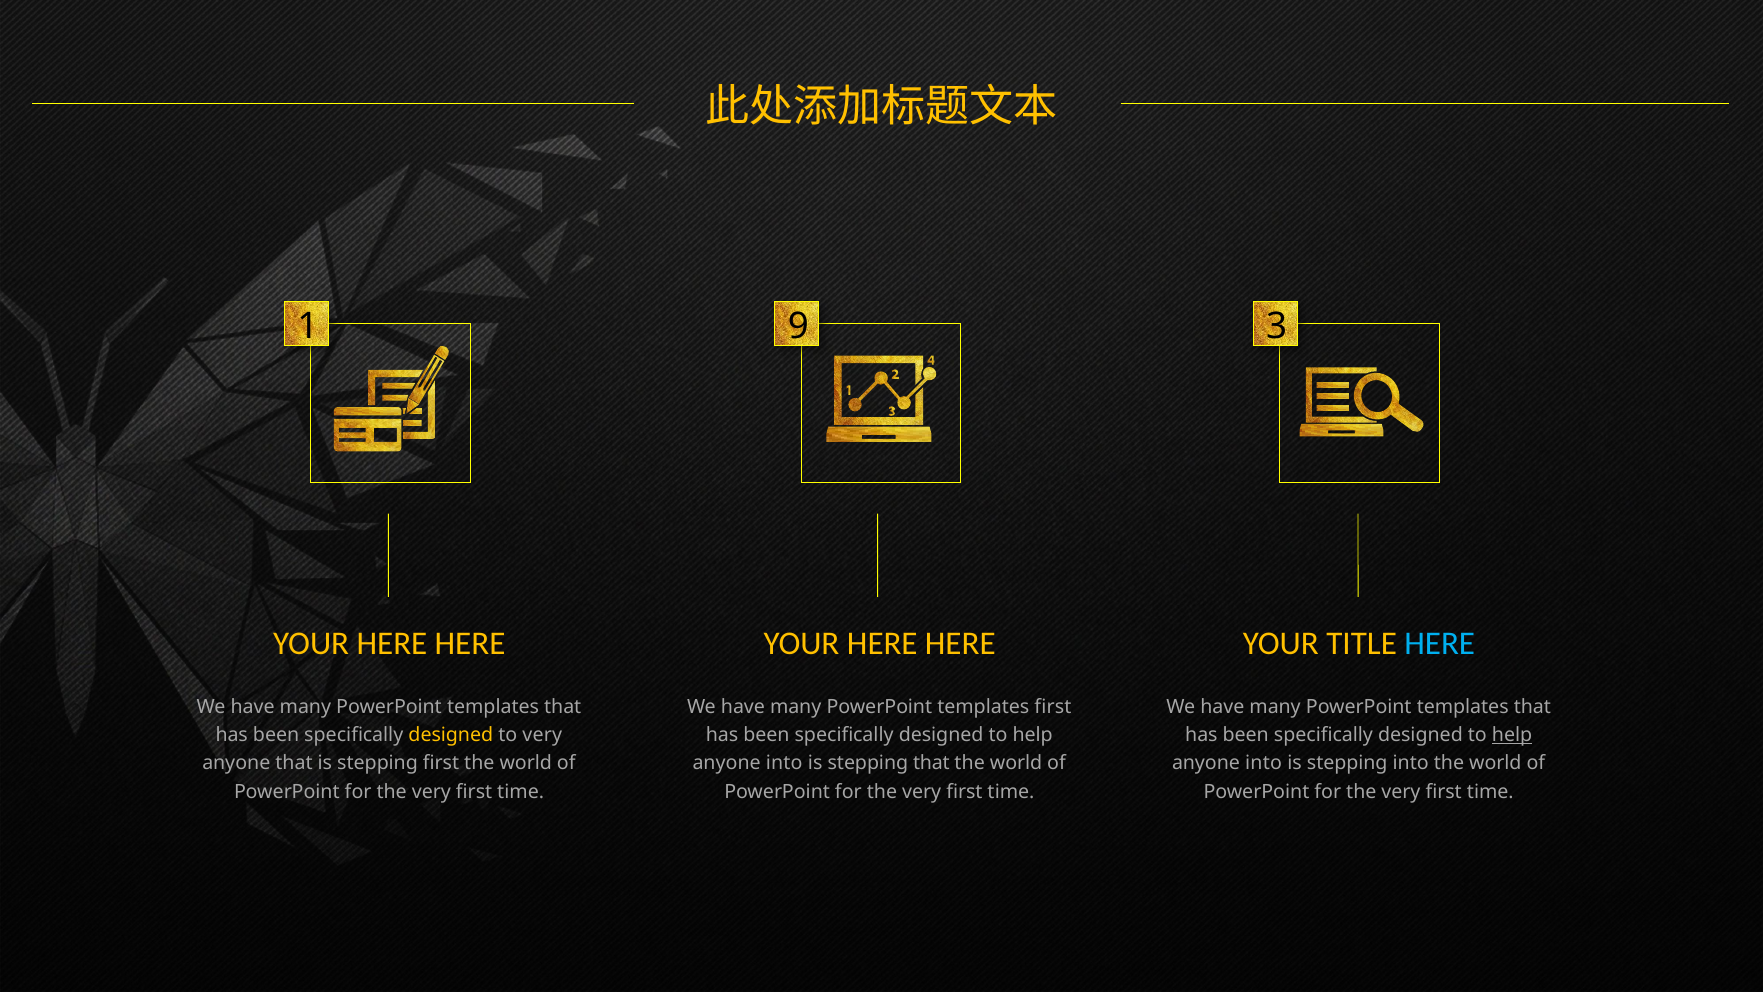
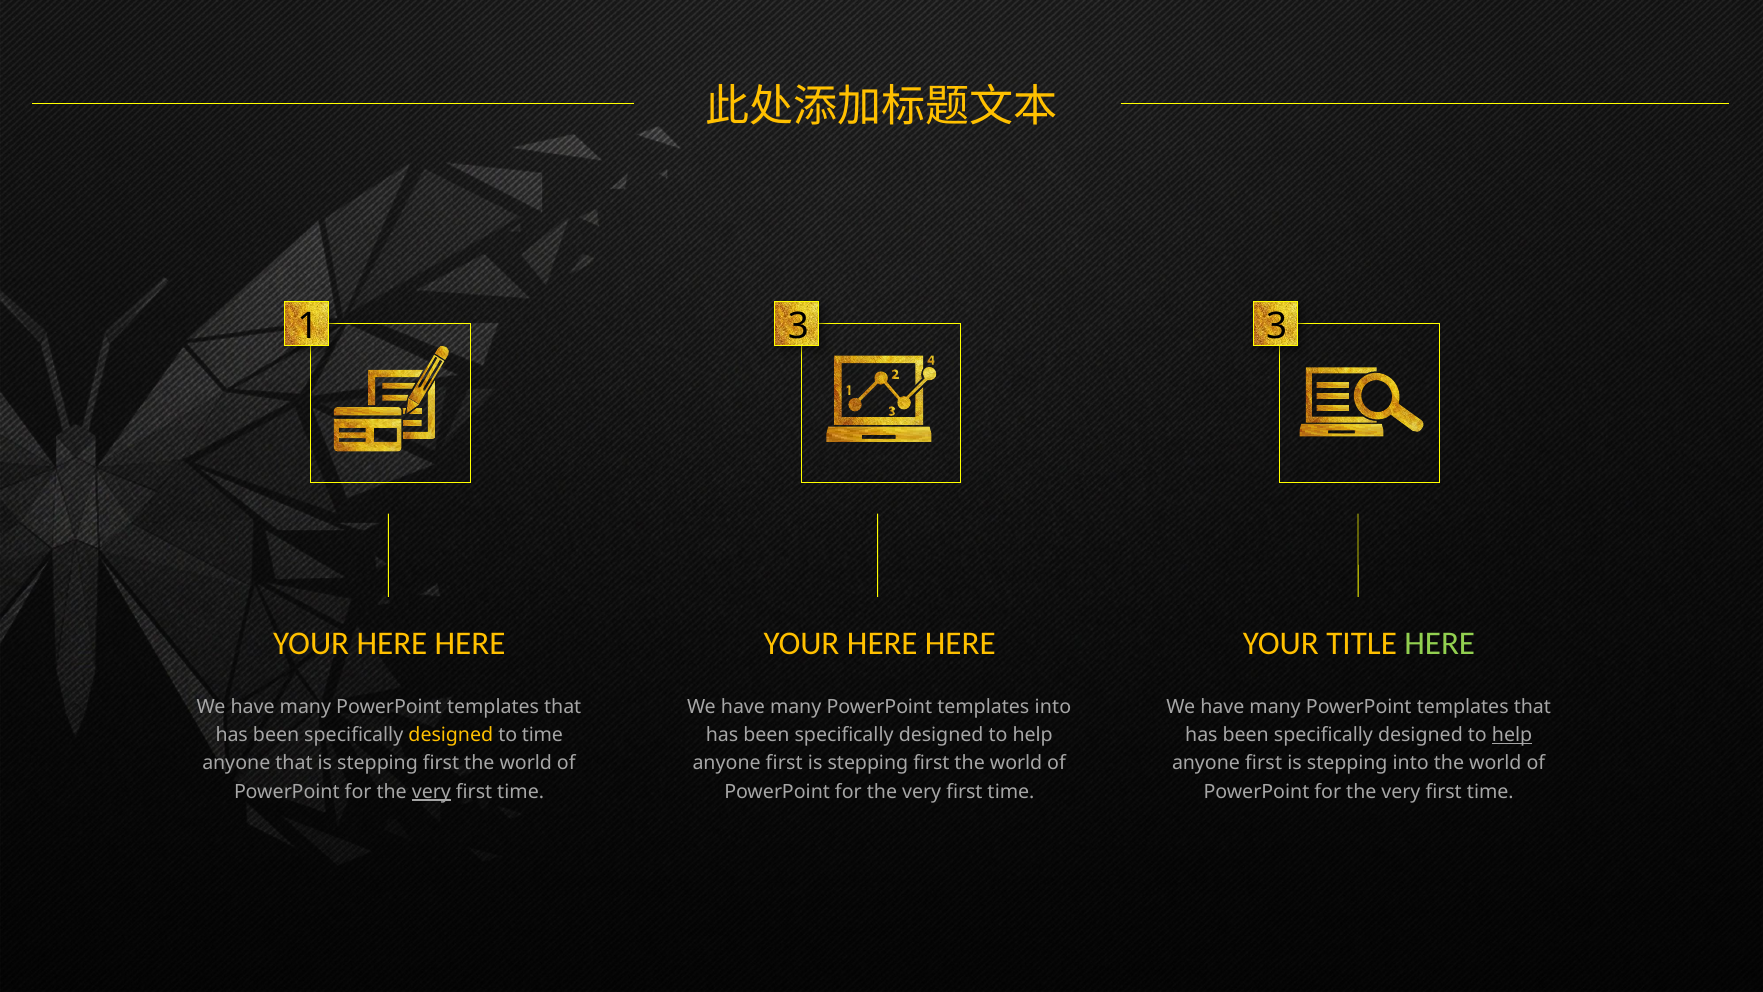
1 9: 9 -> 3 (798, 326)
HERE colour: light blue -> light green (1440, 643)
templates first: first -> into (1053, 707)
to very: very -> time (542, 735)
into: into -> first (784, 763)
that: that -> first (931, 763)
into: into -> first (1264, 763)
very underline: none -> present (431, 791)
